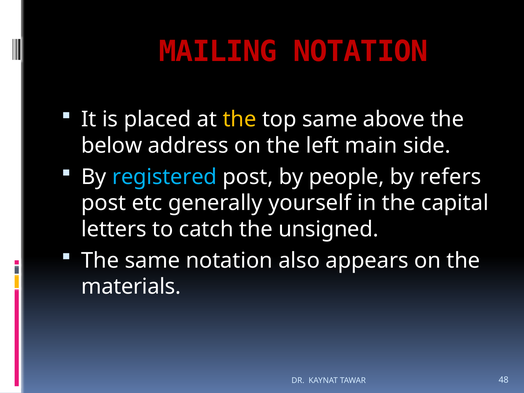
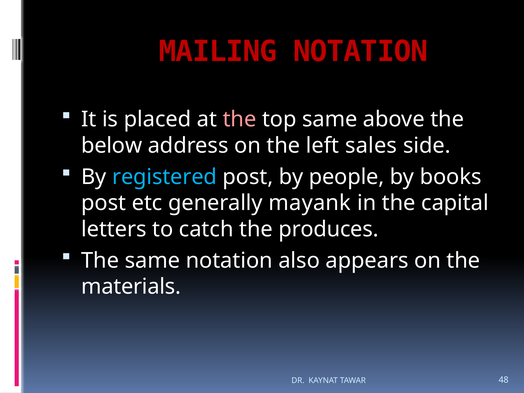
the colour: yellow -> pink (240, 119)
main: main -> sales (371, 146)
refers: refers -> books (451, 177)
yourself: yourself -> mayank (310, 203)
unsigned: unsigned -> produces (329, 229)
